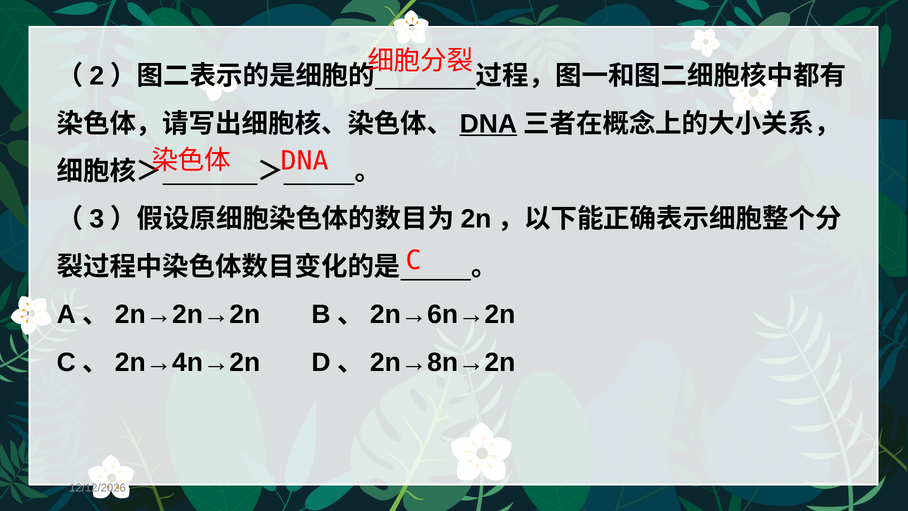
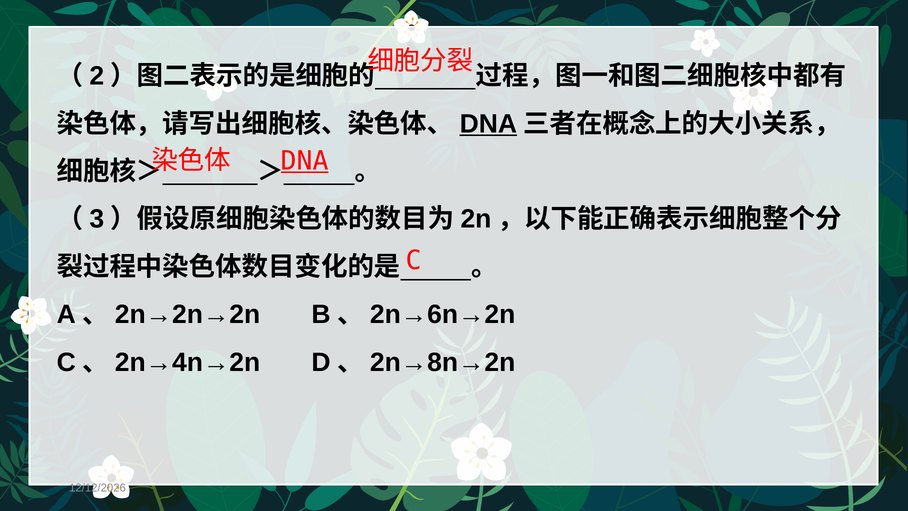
DNA underline: none -> present (305, 161)
